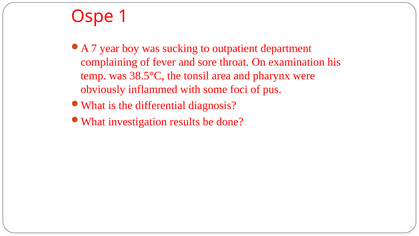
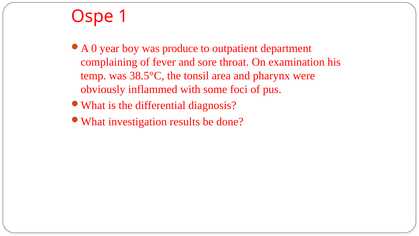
7: 7 -> 0 (94, 48)
sucking: sucking -> produce (180, 48)
